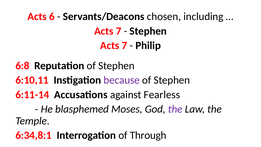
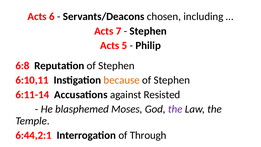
7: 7 -> 5 (124, 46)
because colour: purple -> orange (122, 80)
Fearless: Fearless -> Resisted (162, 95)
6:34,8:1: 6:34,8:1 -> 6:44,2:1 (34, 135)
